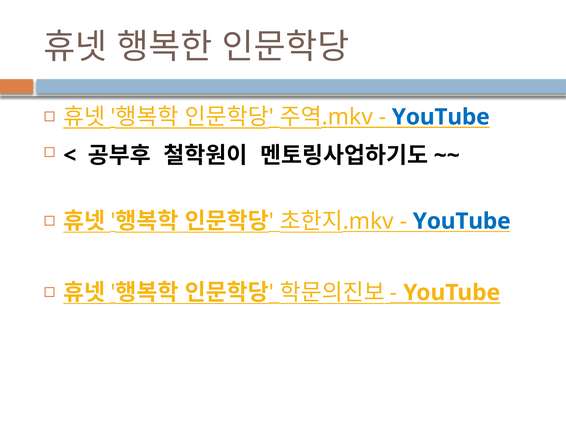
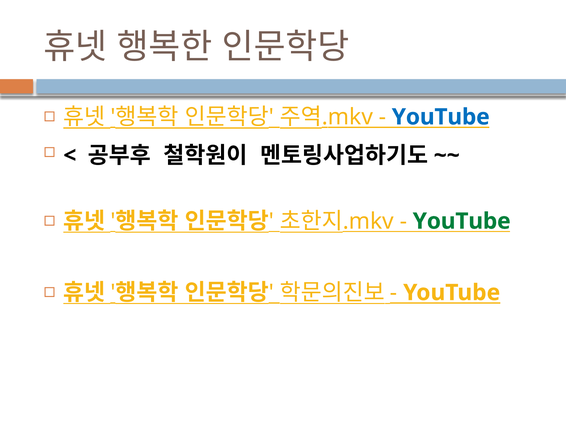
YouTube colour: blue -> green (462, 221)
